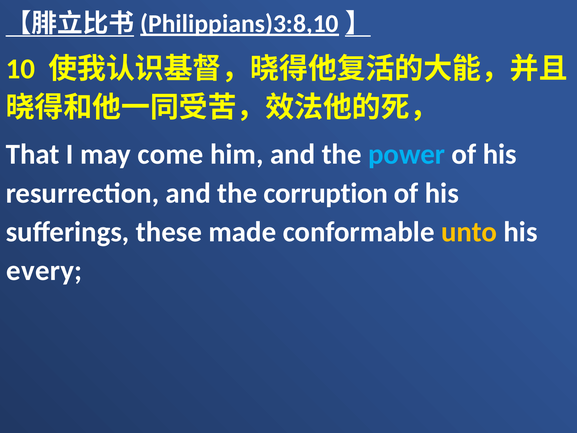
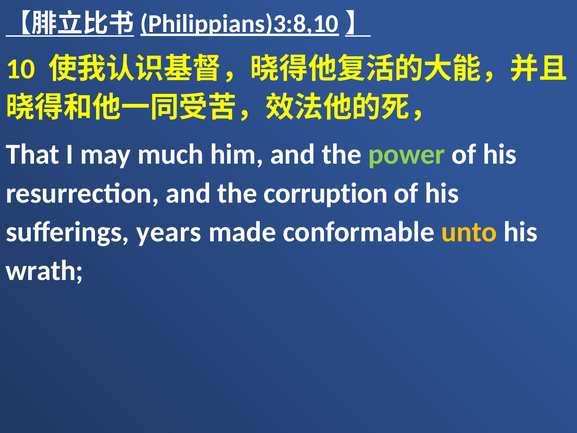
come: come -> much (171, 154)
power colour: light blue -> light green (407, 154)
these: these -> years (169, 232)
every: every -> wrath (45, 271)
